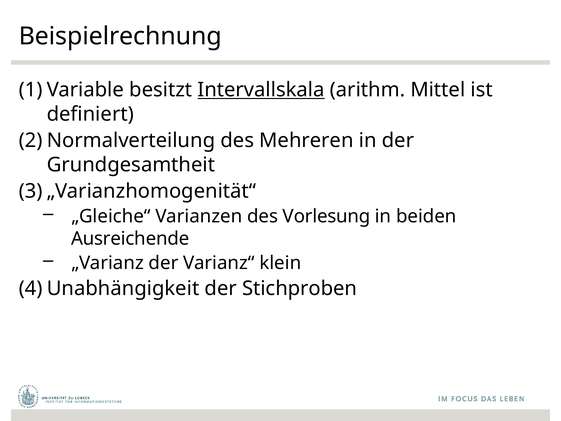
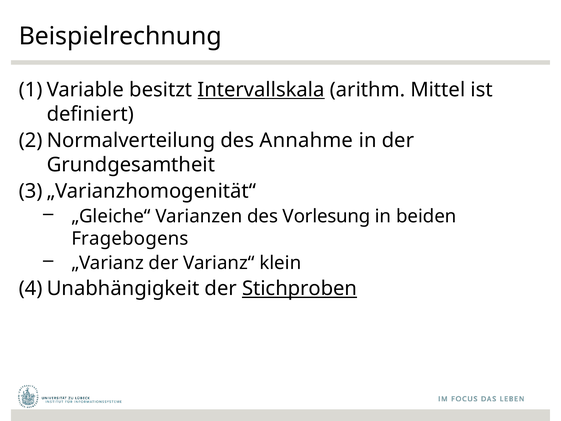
Mehreren: Mehreren -> Annahme (306, 140)
Ausreichende: Ausreichende -> Fragebogens (130, 239)
Stichproben underline: none -> present (300, 288)
